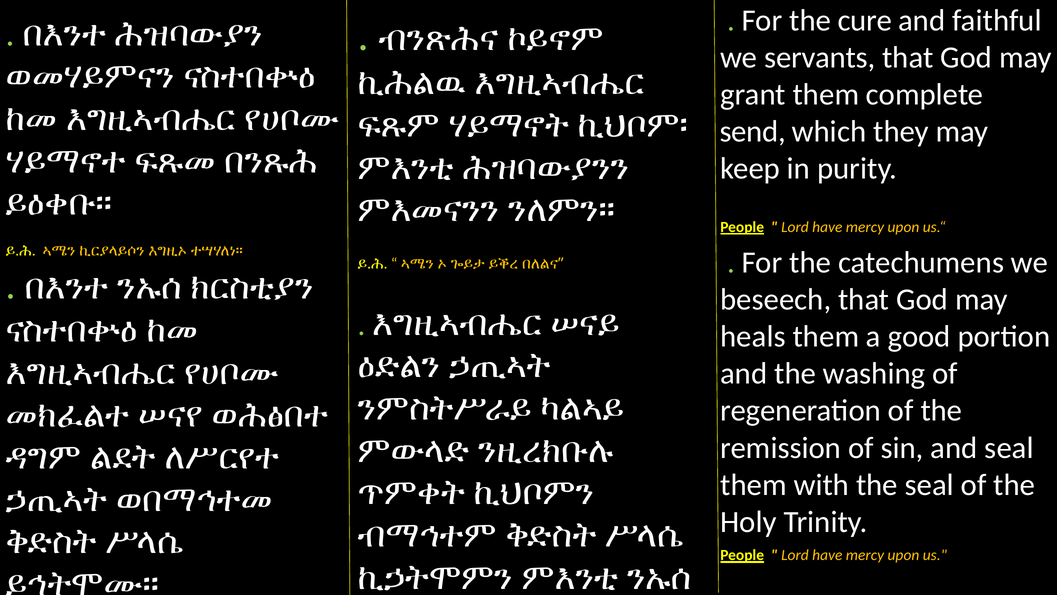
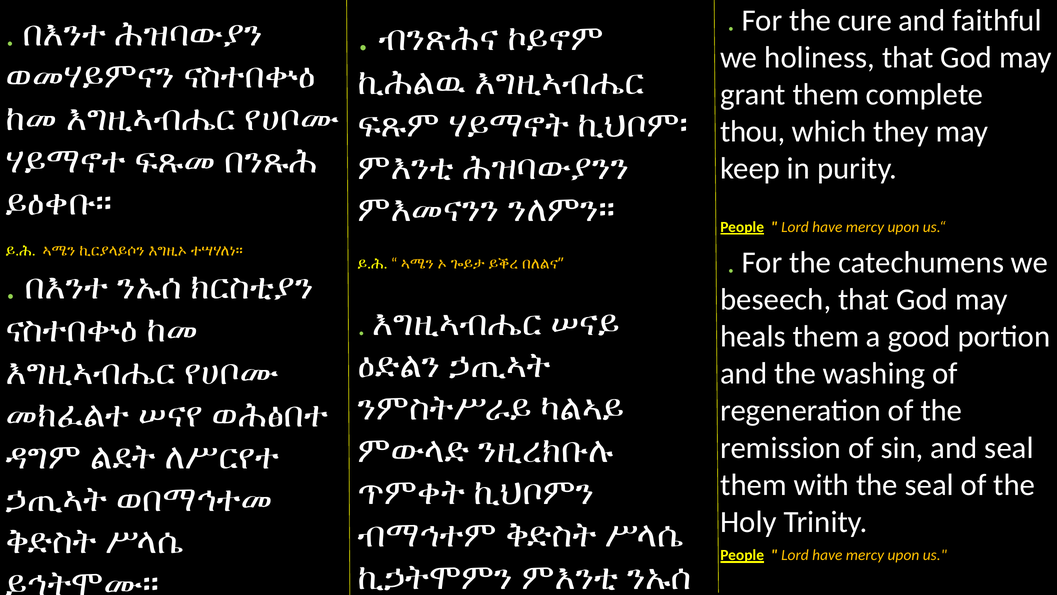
servants: servants -> holiness (820, 57)
send: send -> thou (753, 132)
